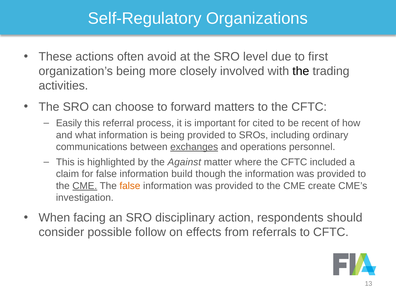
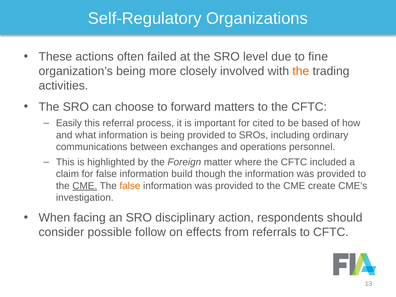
avoid: avoid -> failed (162, 57)
first: first -> fine (318, 57)
the colour: black -> orange (301, 71)
recent: recent -> based (315, 123)
exchanges underline: present -> none (194, 147)
Against: Against -> Foreign (184, 162)
